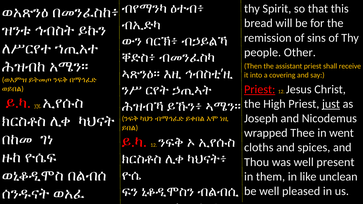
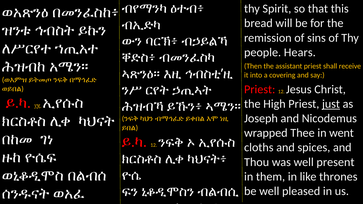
Other: Other -> Hears (300, 52)
Priest underline: present -> none (260, 90)
unclean: unclean -> thrones (338, 177)
